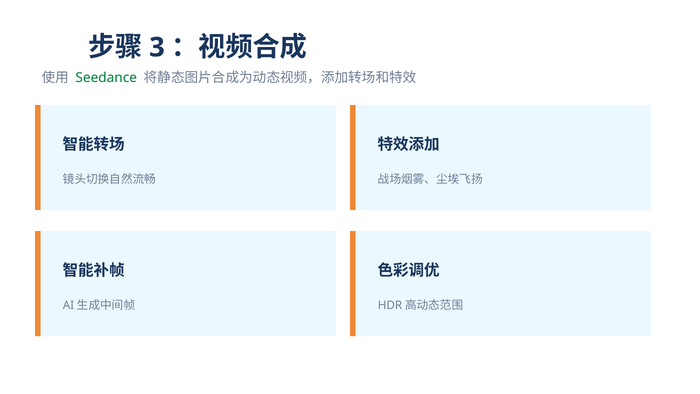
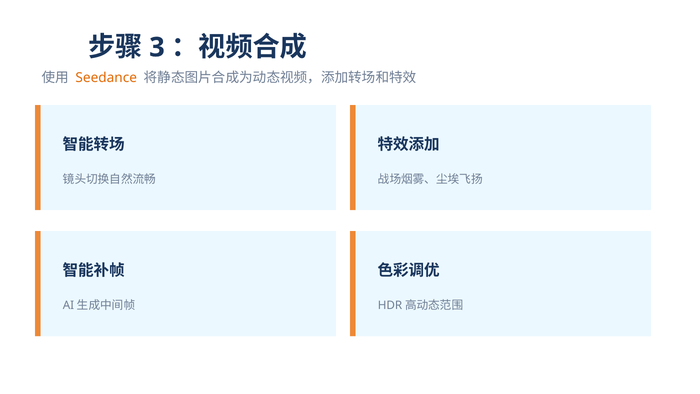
Seedance colour: green -> orange (106, 78)
